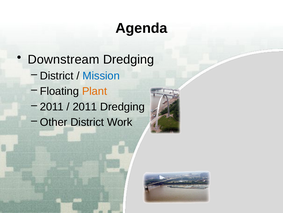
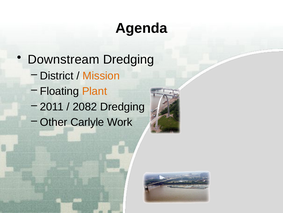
Mission colour: blue -> orange (101, 76)
2011: 2011 -> 2082 (85, 106)
Other District: District -> Carlyle (87, 122)
